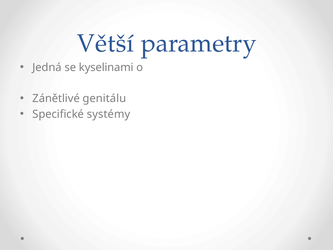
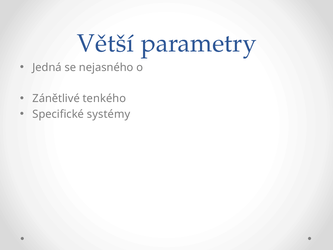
kyselinami: kyselinami -> nejasného (106, 67)
genitálu: genitálu -> tenkého (104, 98)
